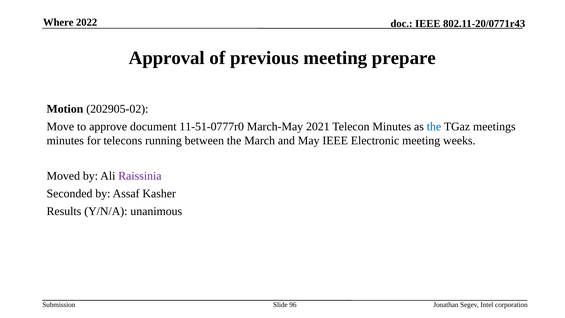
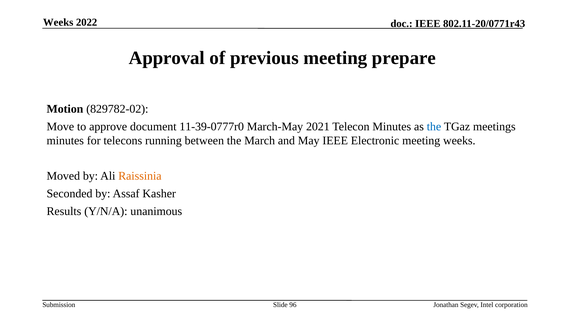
Where: Where -> Weeks (58, 22)
202905-02: 202905-02 -> 829782-02 (117, 109)
11-51-0777r0: 11-51-0777r0 -> 11-39-0777r0 (212, 127)
Raissinia colour: purple -> orange (140, 176)
